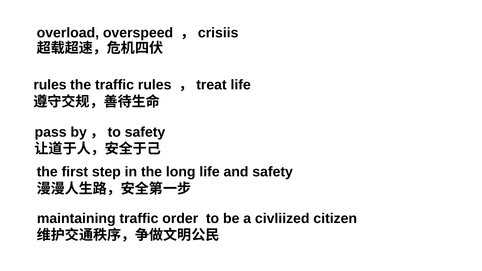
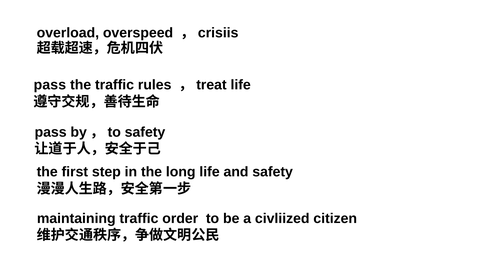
rules: rules -> pass (50, 85)
